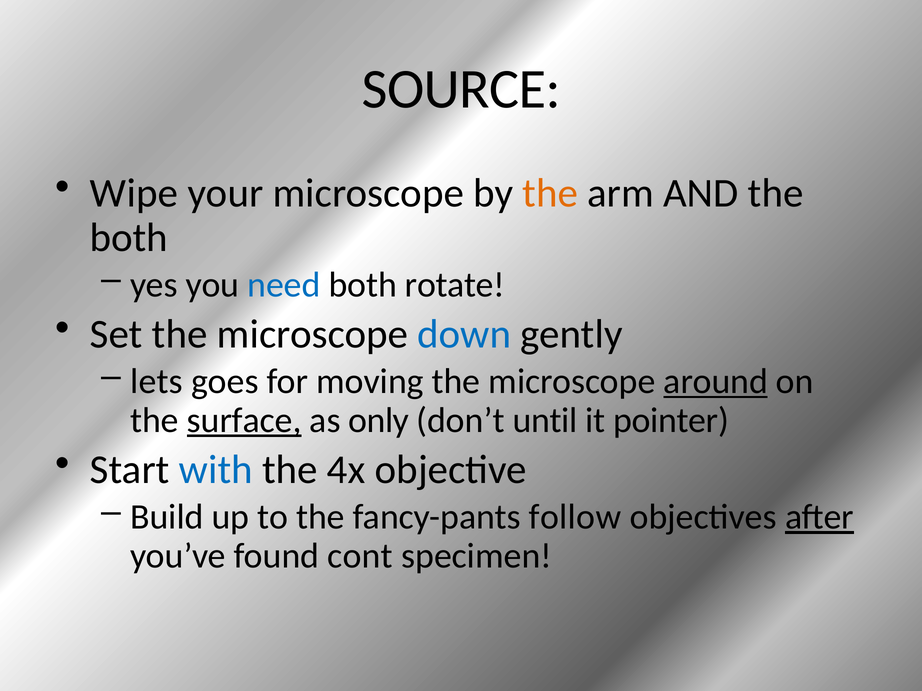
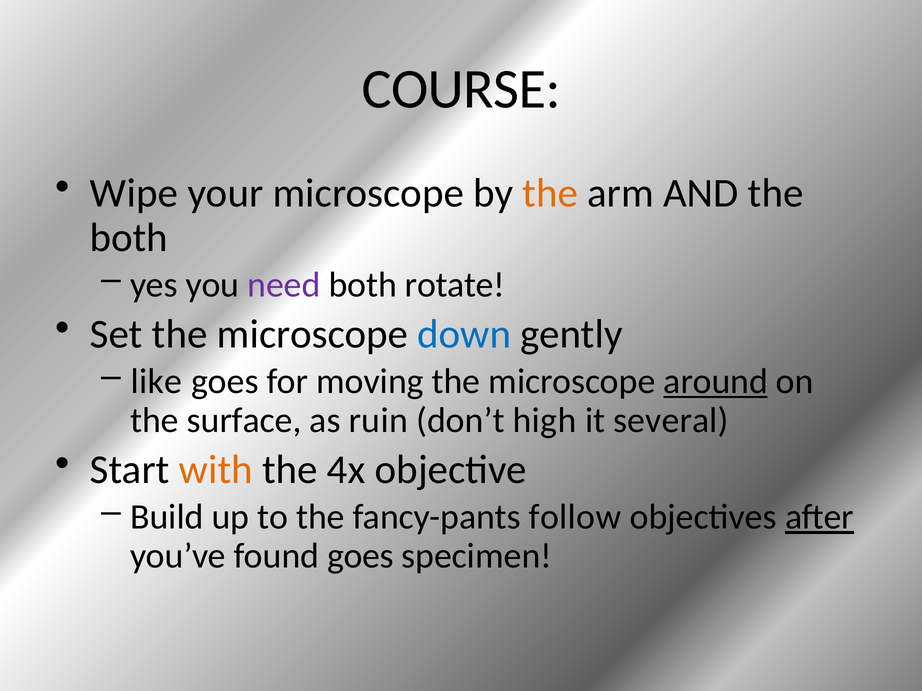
SOURCE: SOURCE -> COURSE (461, 89)
need colour: blue -> purple (284, 285)
lets: lets -> like (157, 382)
surface underline: present -> none (244, 421)
only: only -> ruin (378, 421)
until: until -> high (545, 421)
pointer: pointer -> several (671, 421)
with colour: blue -> orange (216, 470)
found cont: cont -> goes (360, 556)
